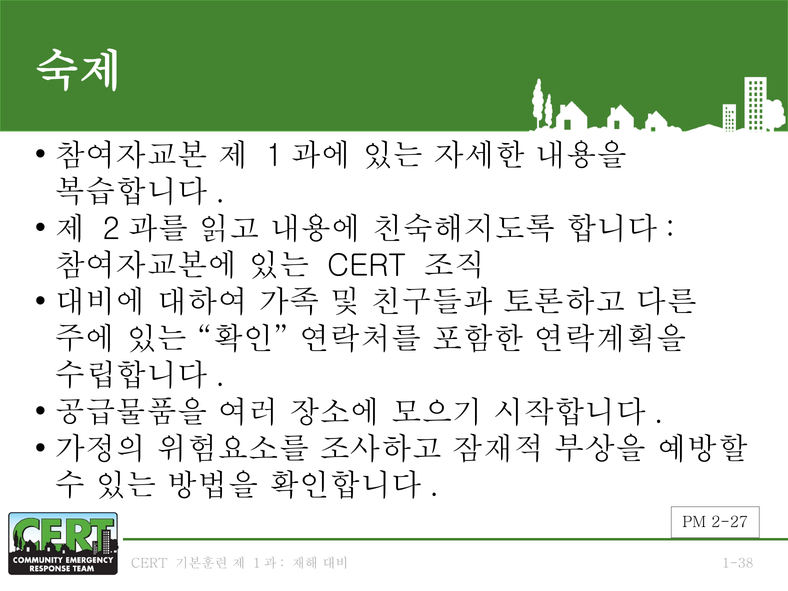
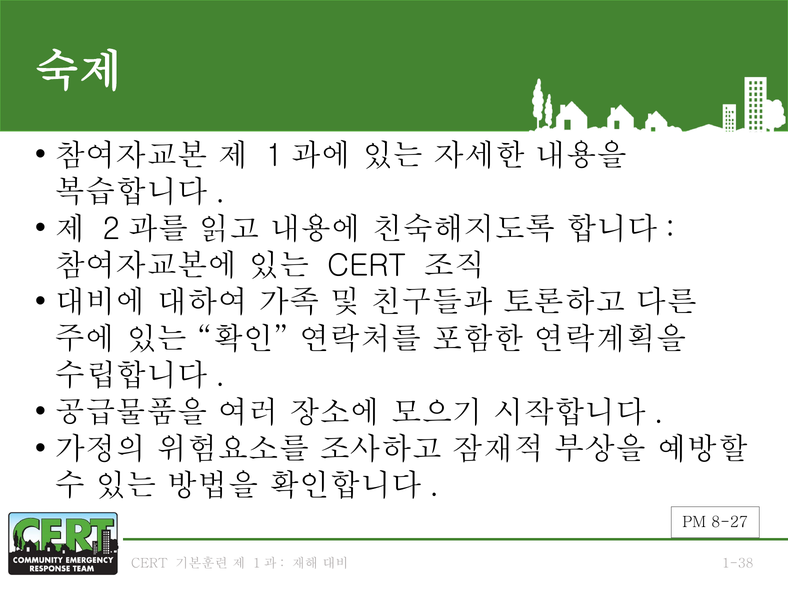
2-27: 2-27 -> 8-27 (730, 522)
